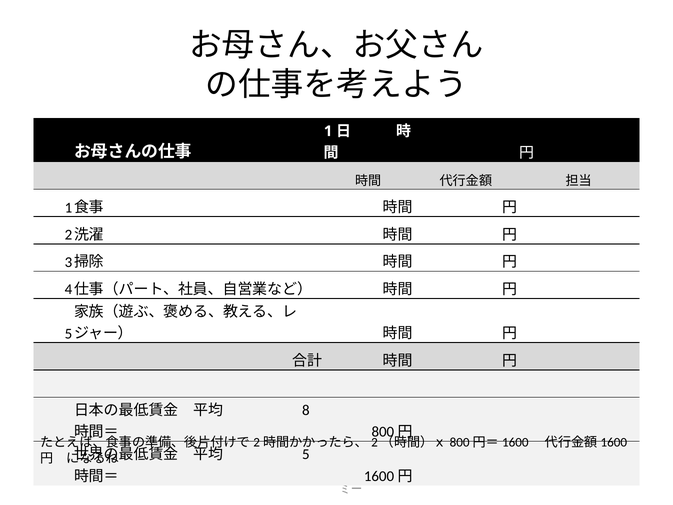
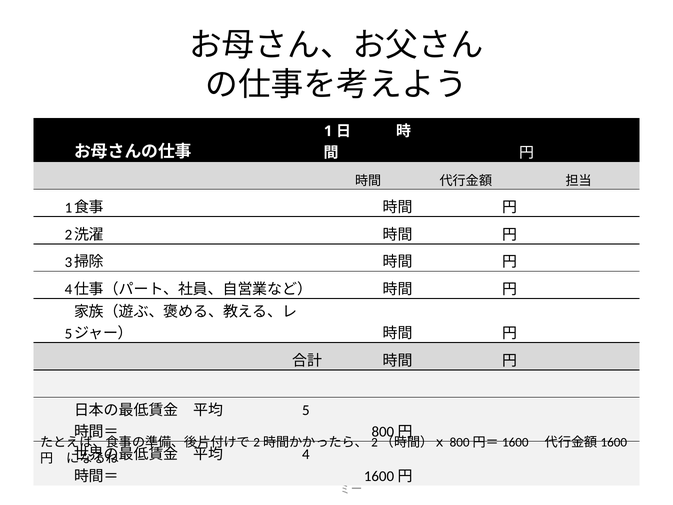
8: 8 -> 5 (306, 410)
5: 5 -> 4 (306, 454)
